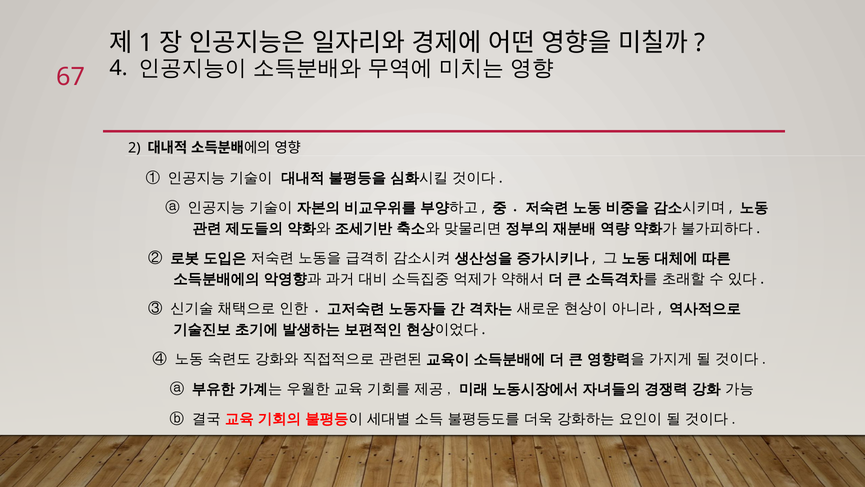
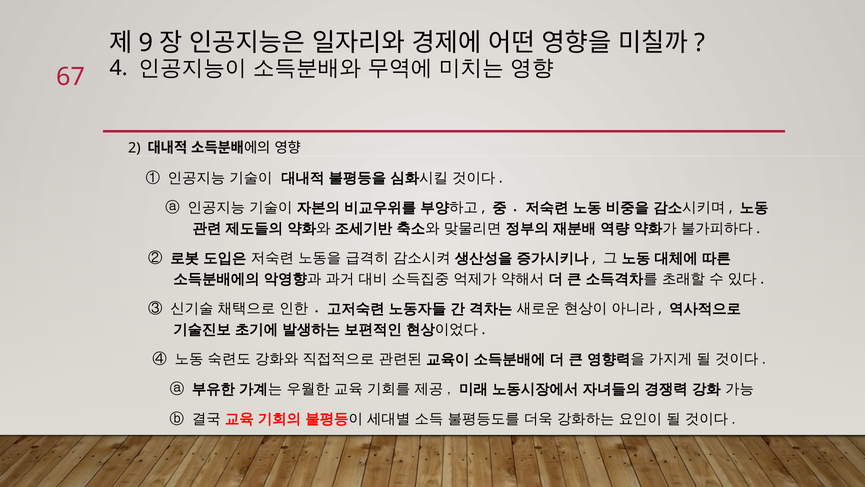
1: 1 -> 9 (146, 43)
